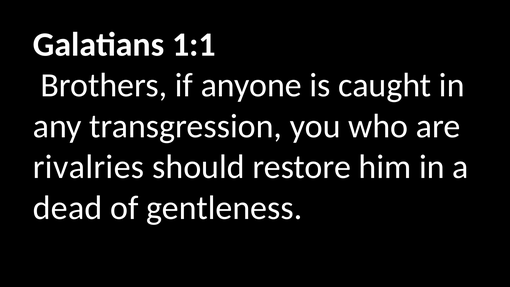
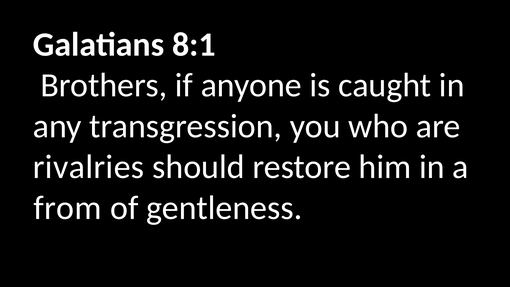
1:1: 1:1 -> 8:1 (194, 45)
dead: dead -> from (68, 208)
